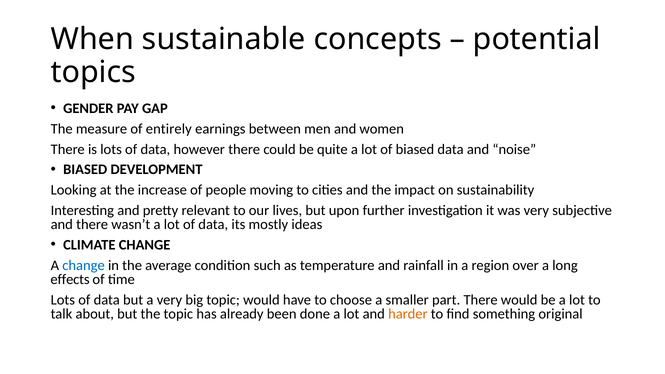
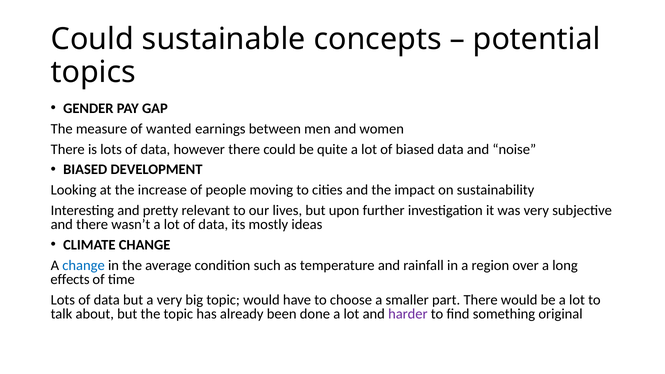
When: When -> Could (92, 39)
entirely: entirely -> wanted (169, 129)
harder colour: orange -> purple (408, 314)
